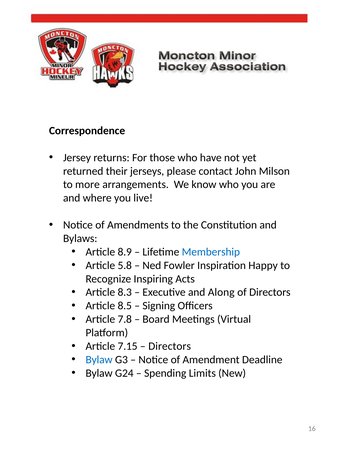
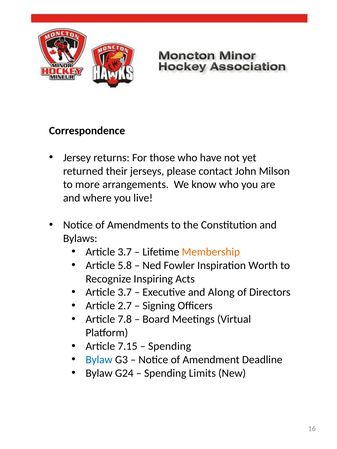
8.9: 8.9 -> 3.7 (125, 252)
Membership colour: blue -> orange (211, 252)
Happy: Happy -> Worth (263, 266)
8.3: 8.3 -> 3.7 (125, 292)
8.5: 8.5 -> 2.7 (125, 306)
Directors: Directors -> Spending (170, 346)
